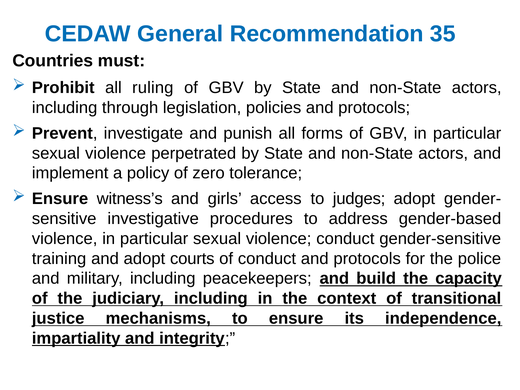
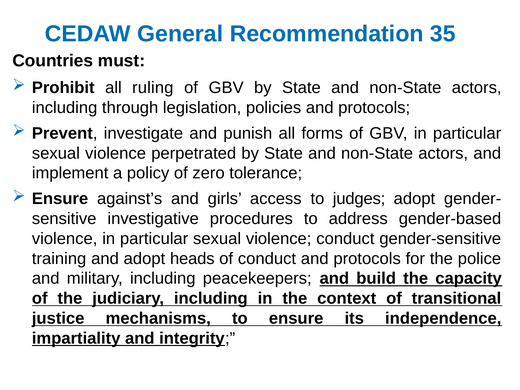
witness’s: witness’s -> against’s (130, 199)
courts: courts -> heads (192, 259)
